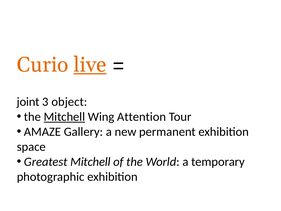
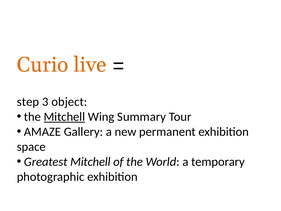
live underline: present -> none (90, 65)
joint: joint -> step (28, 102)
Attention: Attention -> Summary (142, 117)
